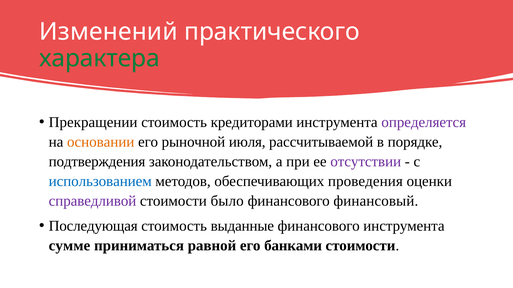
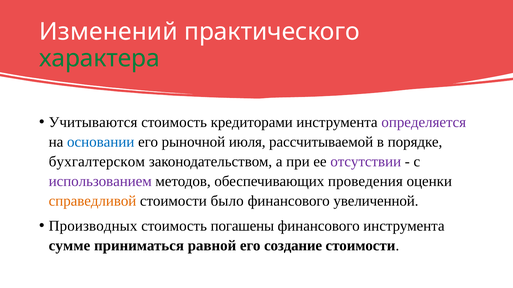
Прекращении: Прекращении -> Учитываются (93, 123)
основании colour: orange -> blue (101, 142)
подтверждения: подтверждения -> бухгалтерском (97, 162)
использованием colour: blue -> purple (100, 182)
справедливой colour: purple -> orange (93, 201)
финансовый: финансовый -> увеличенной (376, 201)
Последующая: Последующая -> Производных (93, 226)
выданные: выданные -> погашены (242, 226)
банками: банками -> создание (293, 246)
